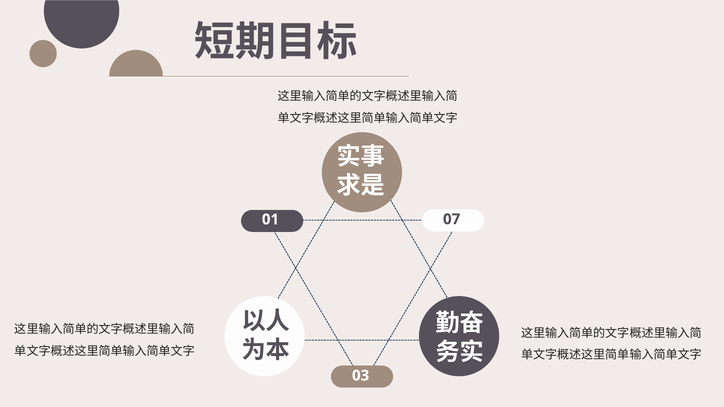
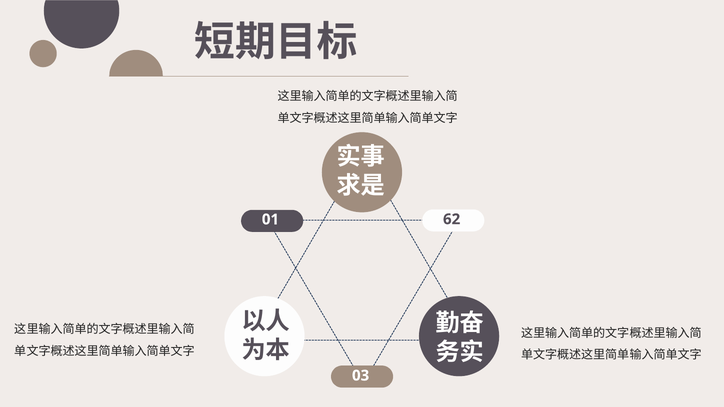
07: 07 -> 62 (452, 219)
